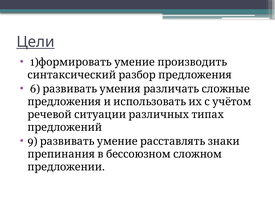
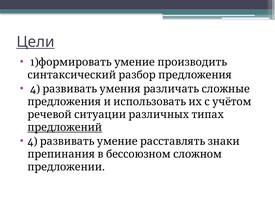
6: 6 -> 4 (35, 89)
предложений underline: none -> present (65, 128)
9: 9 -> 4 (32, 142)
